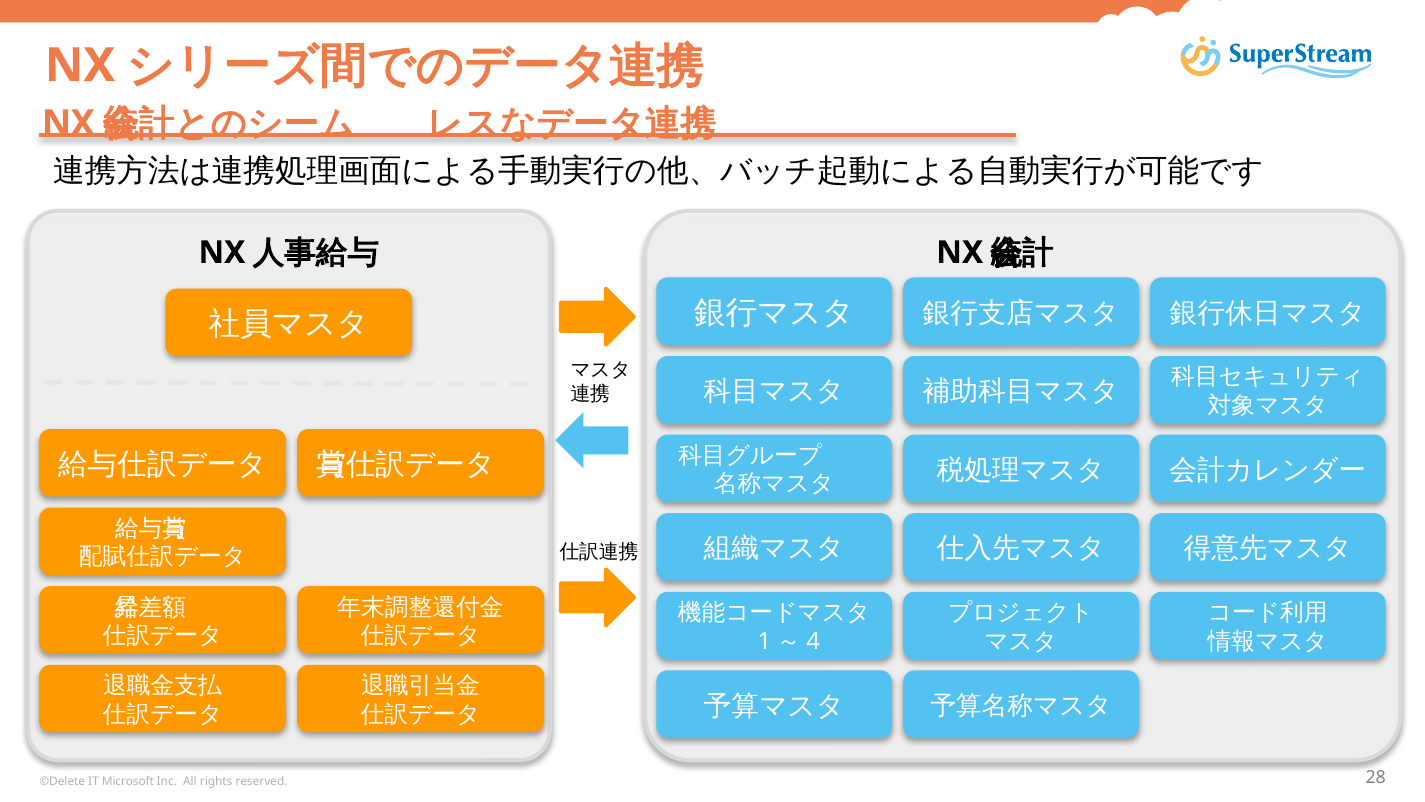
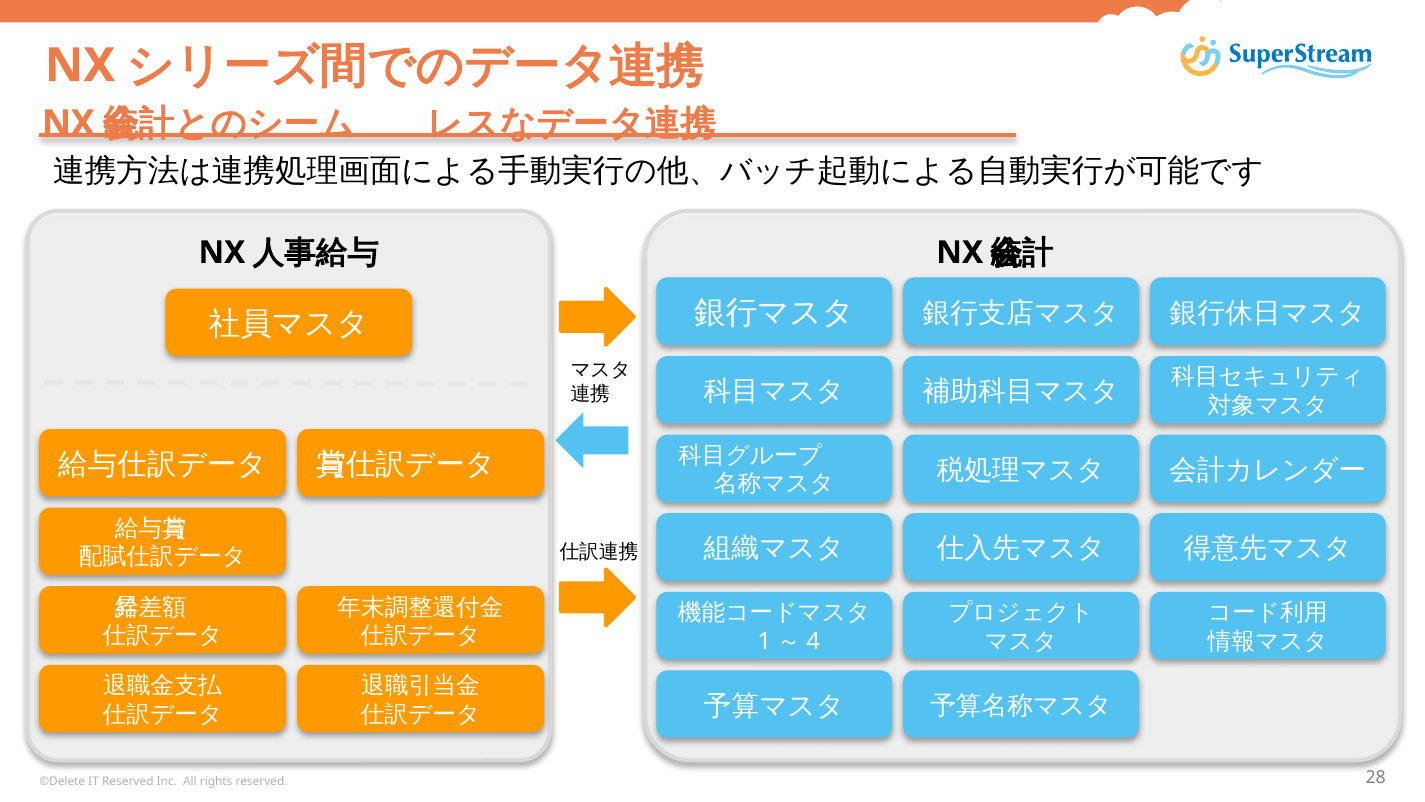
IT Microsoft: Microsoft -> Reserved (128, 781)
